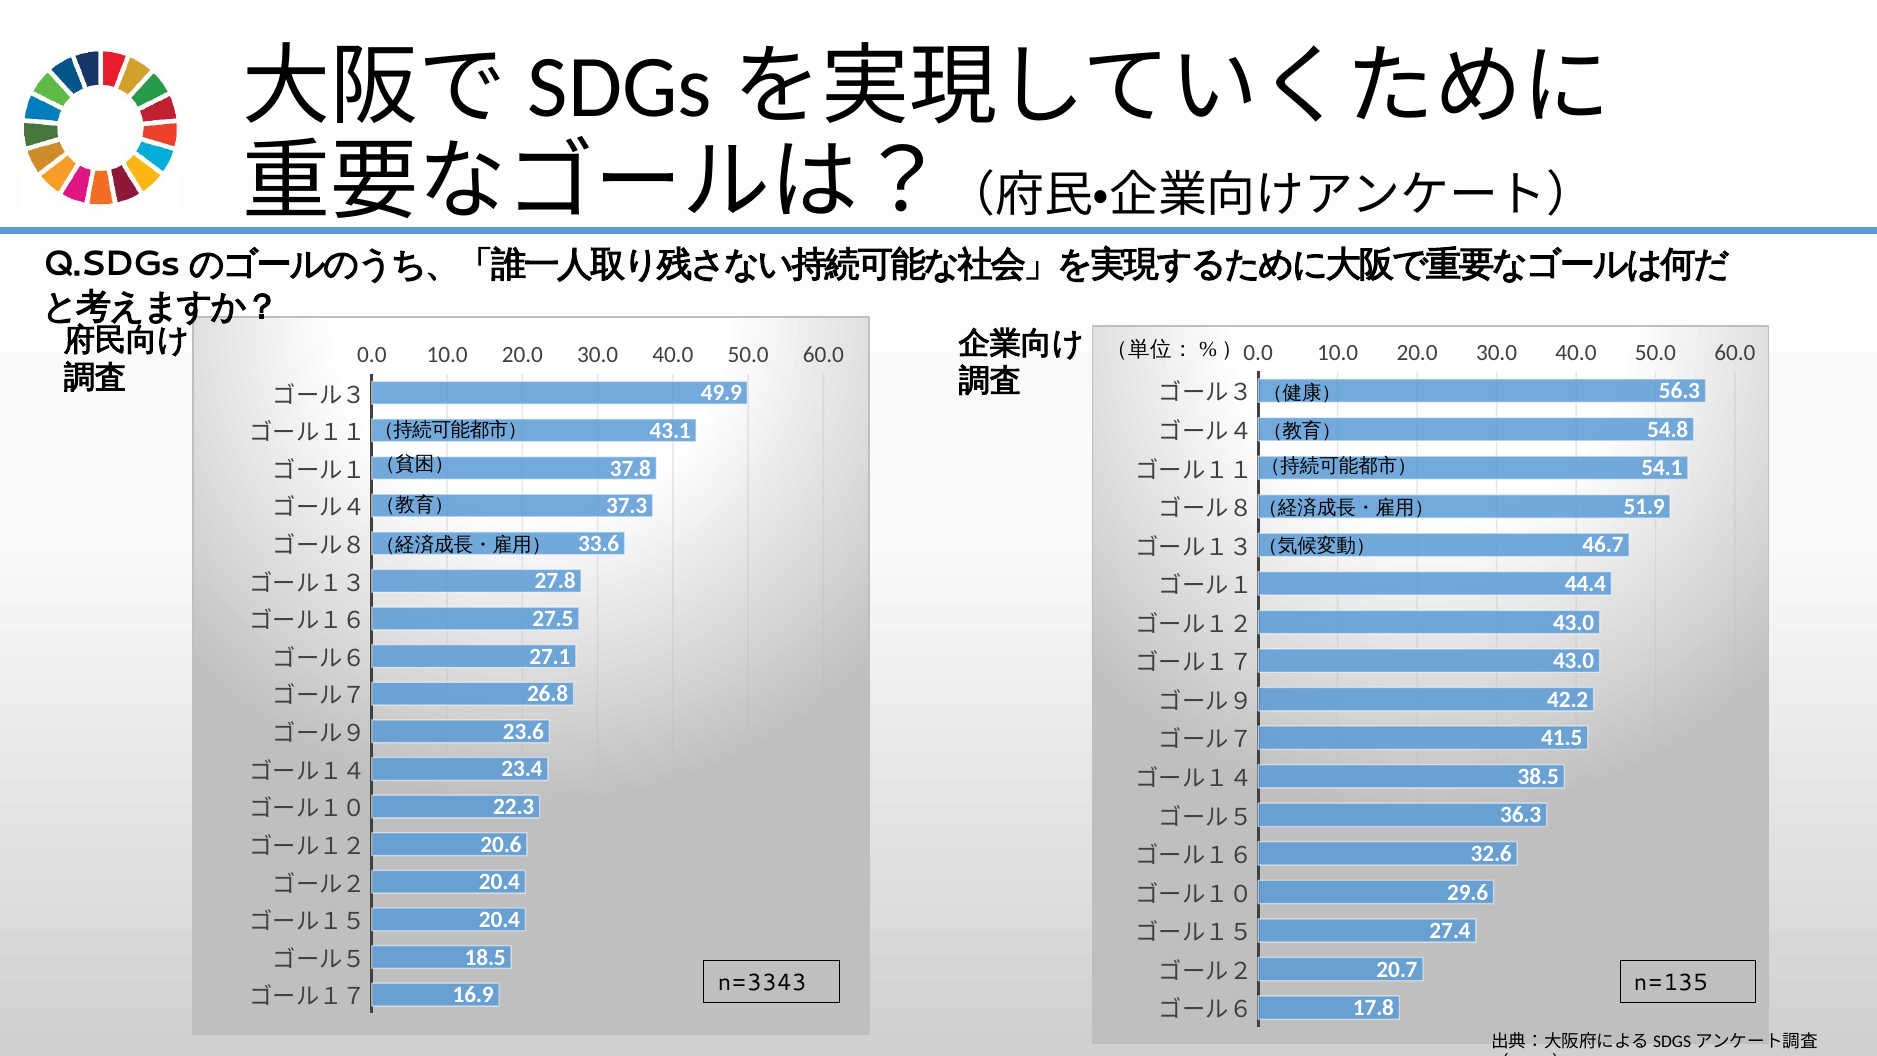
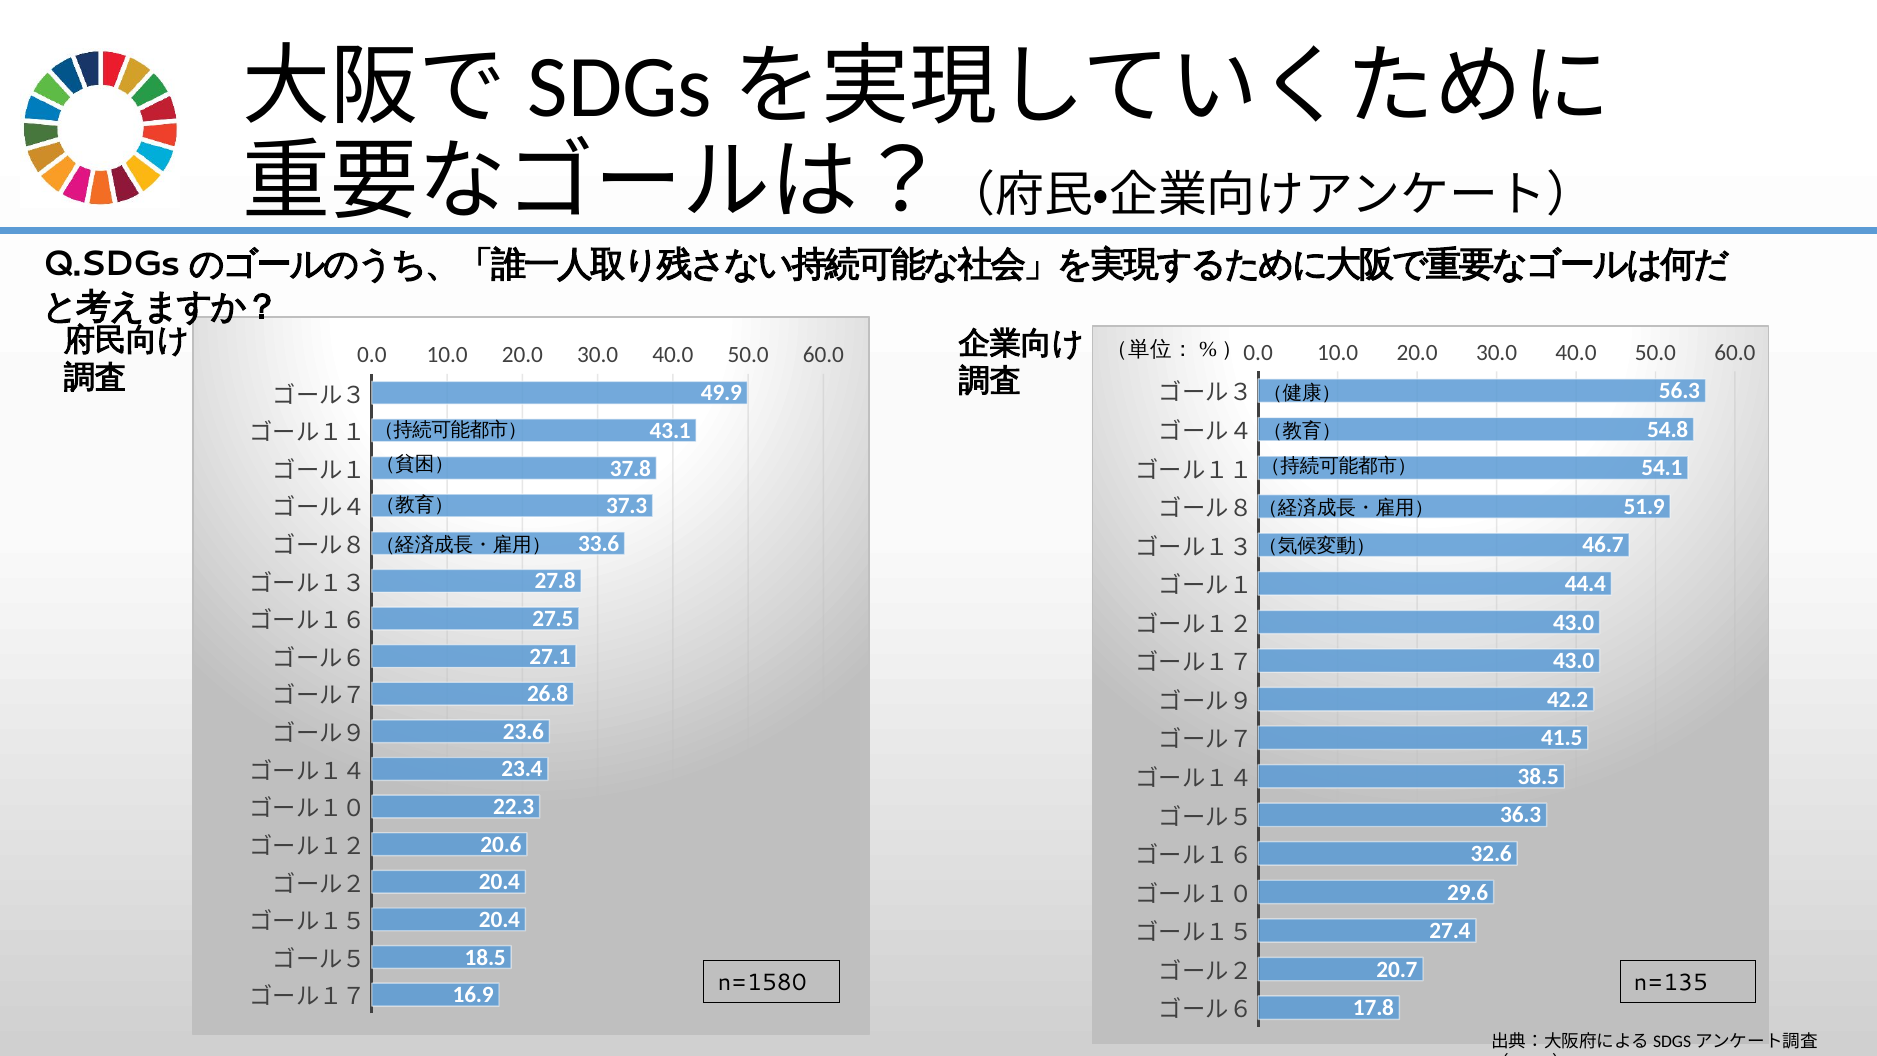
n=3343: n=3343 -> n=1580 (762, 983)
